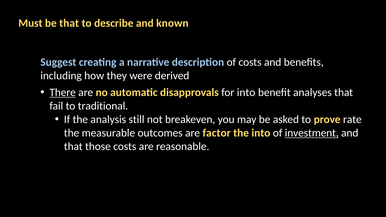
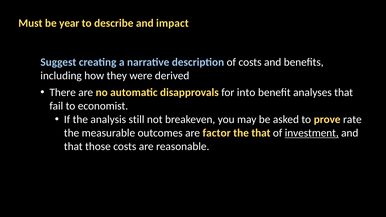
be that: that -> year (69, 23)
known: known -> impact (172, 23)
There underline: present -> none (63, 92)
traditional: traditional -> economist (103, 106)
the into: into -> that (261, 133)
